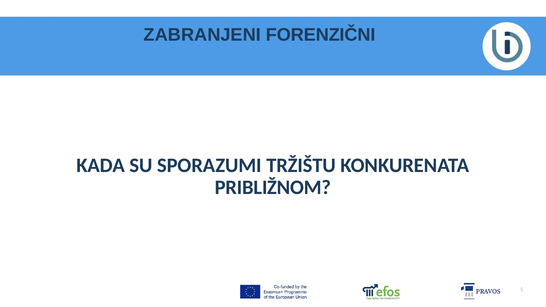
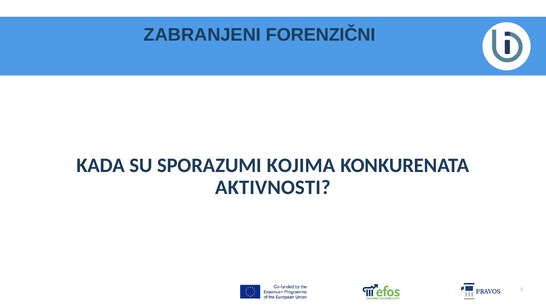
TRŽIŠTU: TRŽIŠTU -> KOJIMA (301, 165)
PRIBLIŽNOM: PRIBLIŽNOM -> AKTIVNOSTI (273, 187)
